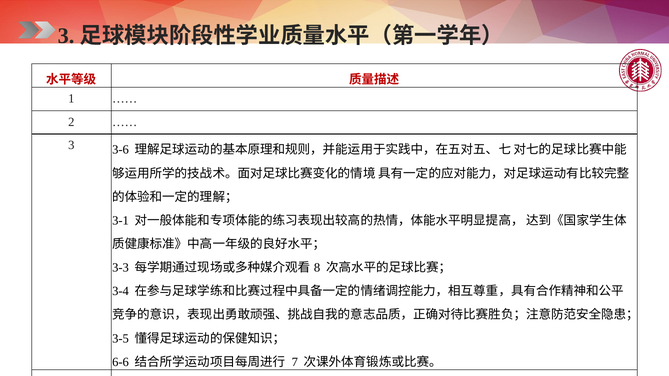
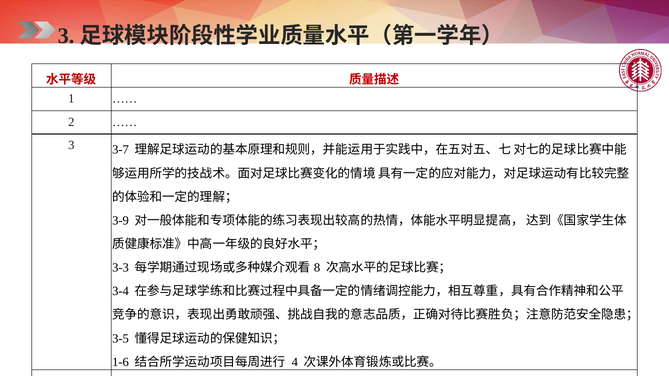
3-6: 3-6 -> 3-7 (120, 150)
3-1: 3-1 -> 3-9 (120, 221)
6-6: 6-6 -> 1-6 (120, 362)
7: 7 -> 4 (295, 362)
